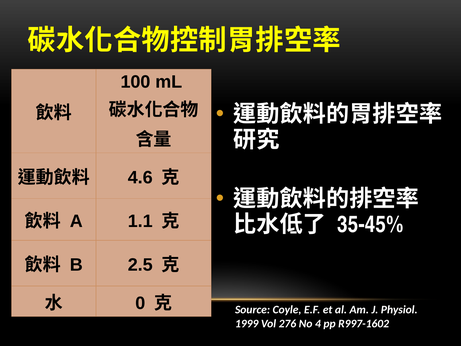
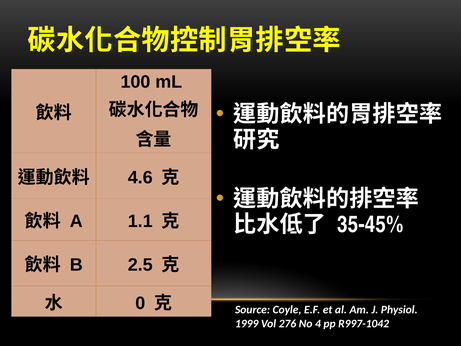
R997-1602: R997-1602 -> R997-1042 (364, 323)
